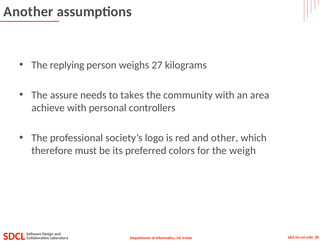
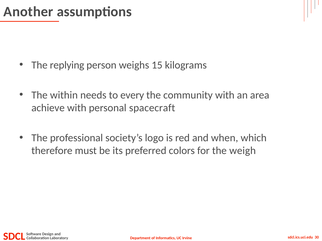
27: 27 -> 15 (157, 65)
assure: assure -> within (64, 95)
takes: takes -> every (132, 95)
controllers: controllers -> spacecraft (152, 108)
other: other -> when (225, 138)
